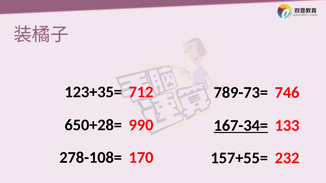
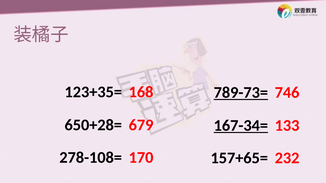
712: 712 -> 168 (141, 92)
789-73= underline: none -> present (241, 93)
990: 990 -> 679 (141, 125)
157+55=: 157+55= -> 157+65= (239, 158)
